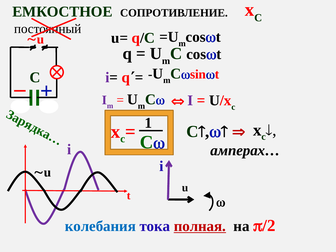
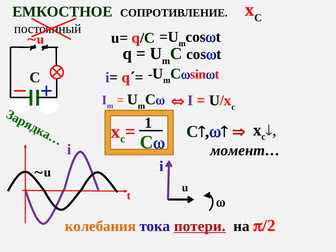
амперах…: амперах… -> момент… (245, 150)
колебания colour: blue -> orange (100, 226)
полная: полная -> потери (200, 226)
